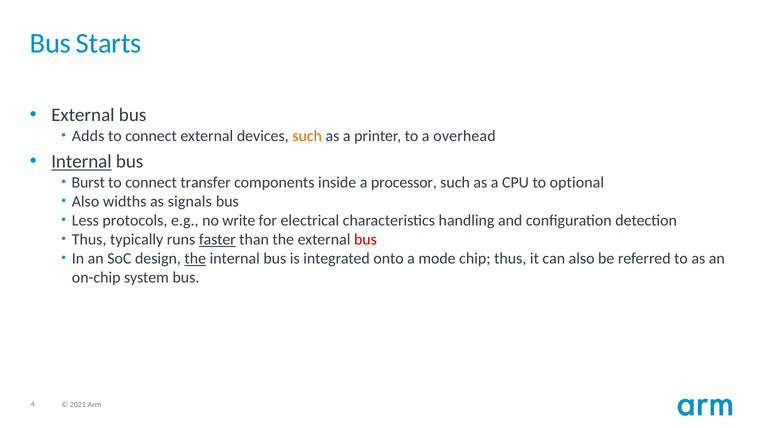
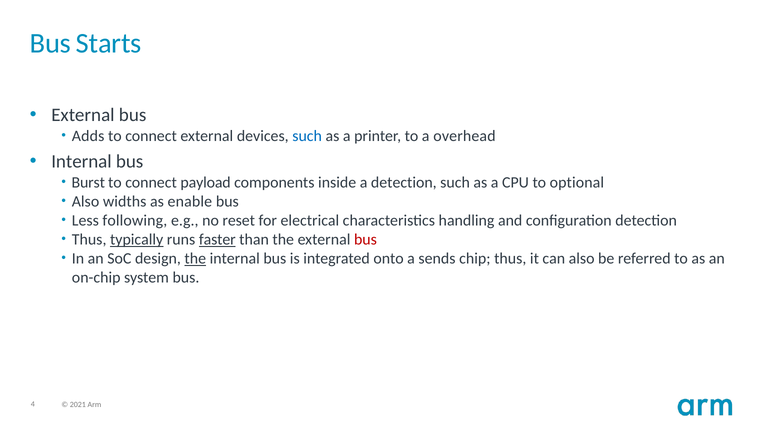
such colour: orange -> blue (307, 136)
Internal underline: present -> none (81, 162)
transfer: transfer -> payload (206, 183)
a processor: processor -> detection (404, 183)
signals: signals -> enable (190, 202)
protocols: protocols -> following (135, 221)
write: write -> reset (239, 221)
typically underline: none -> present (137, 240)
mode: mode -> sends (437, 259)
